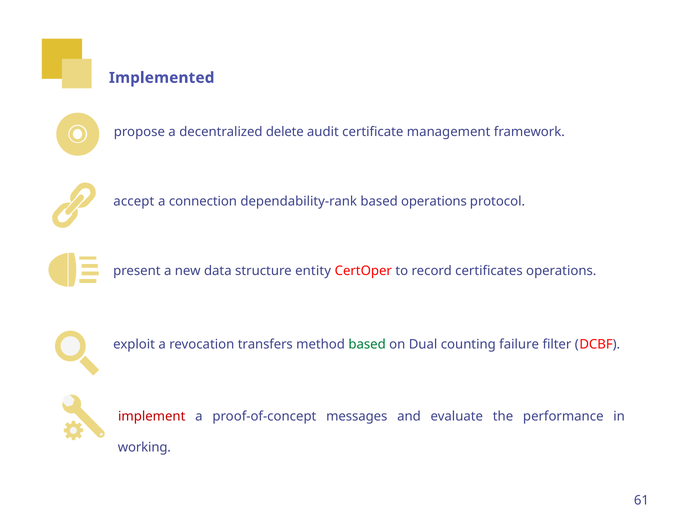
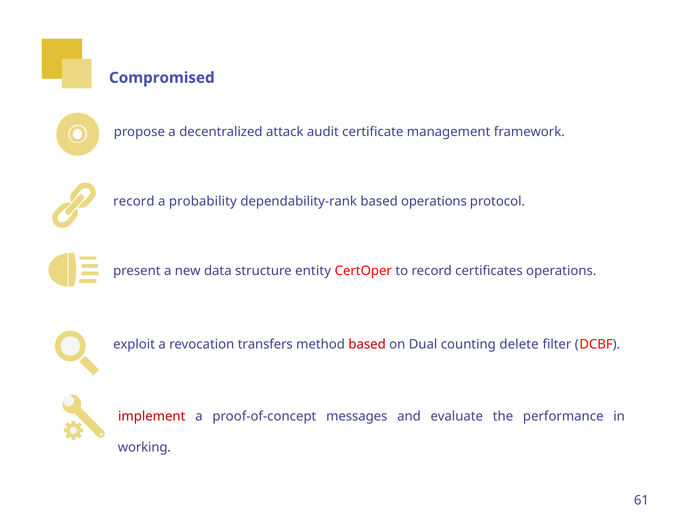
Implemented: Implemented -> Compromised (162, 78)
delete: delete -> attack (285, 132)
accept: accept -> record (134, 202)
connection: connection -> probability (203, 202)
based colour: green -> red (367, 345)
failure: failure -> delete (519, 345)
